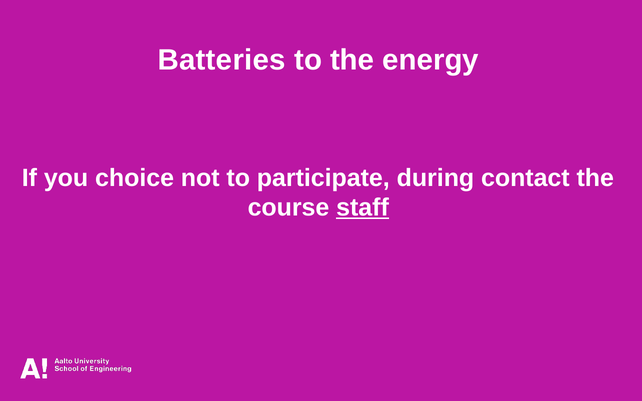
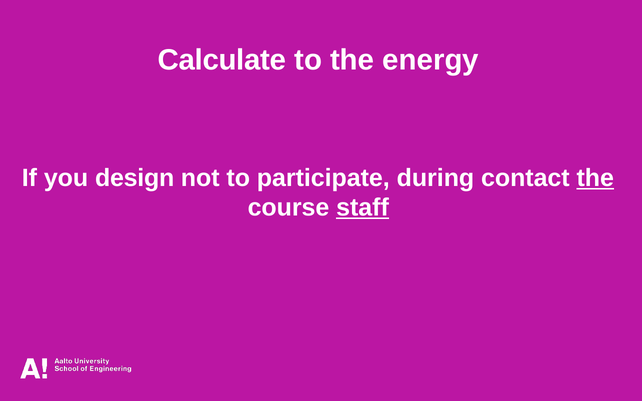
Batteries: Batteries -> Calculate (222, 60)
choice: choice -> design (135, 178)
the underline: none -> present (595, 178)
